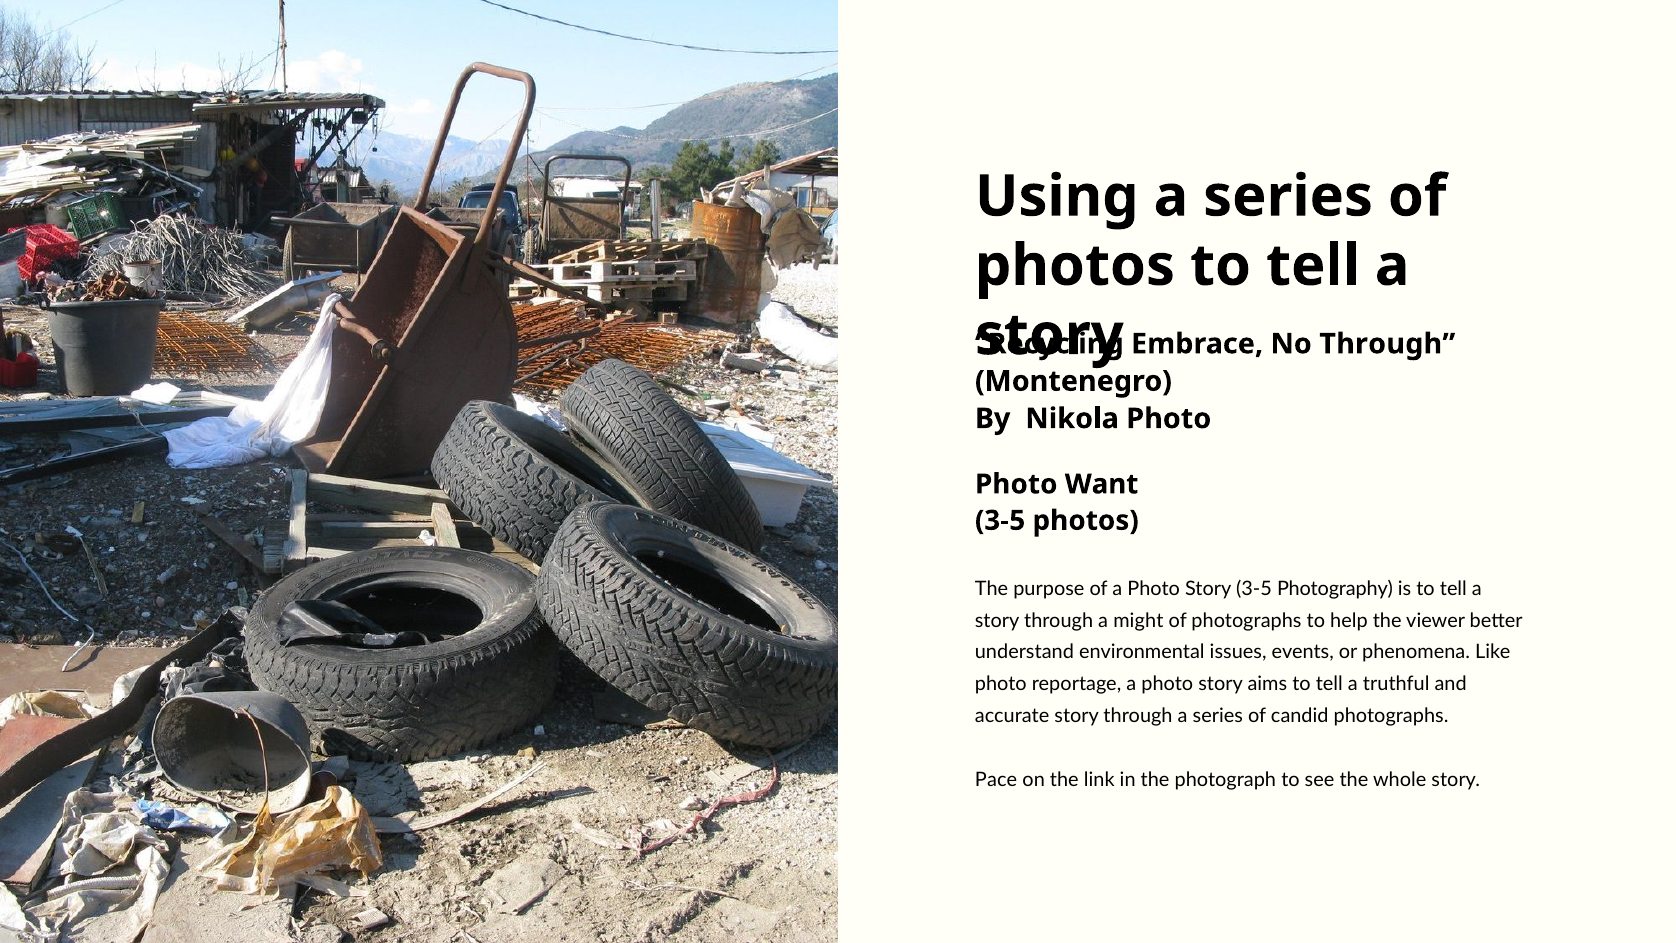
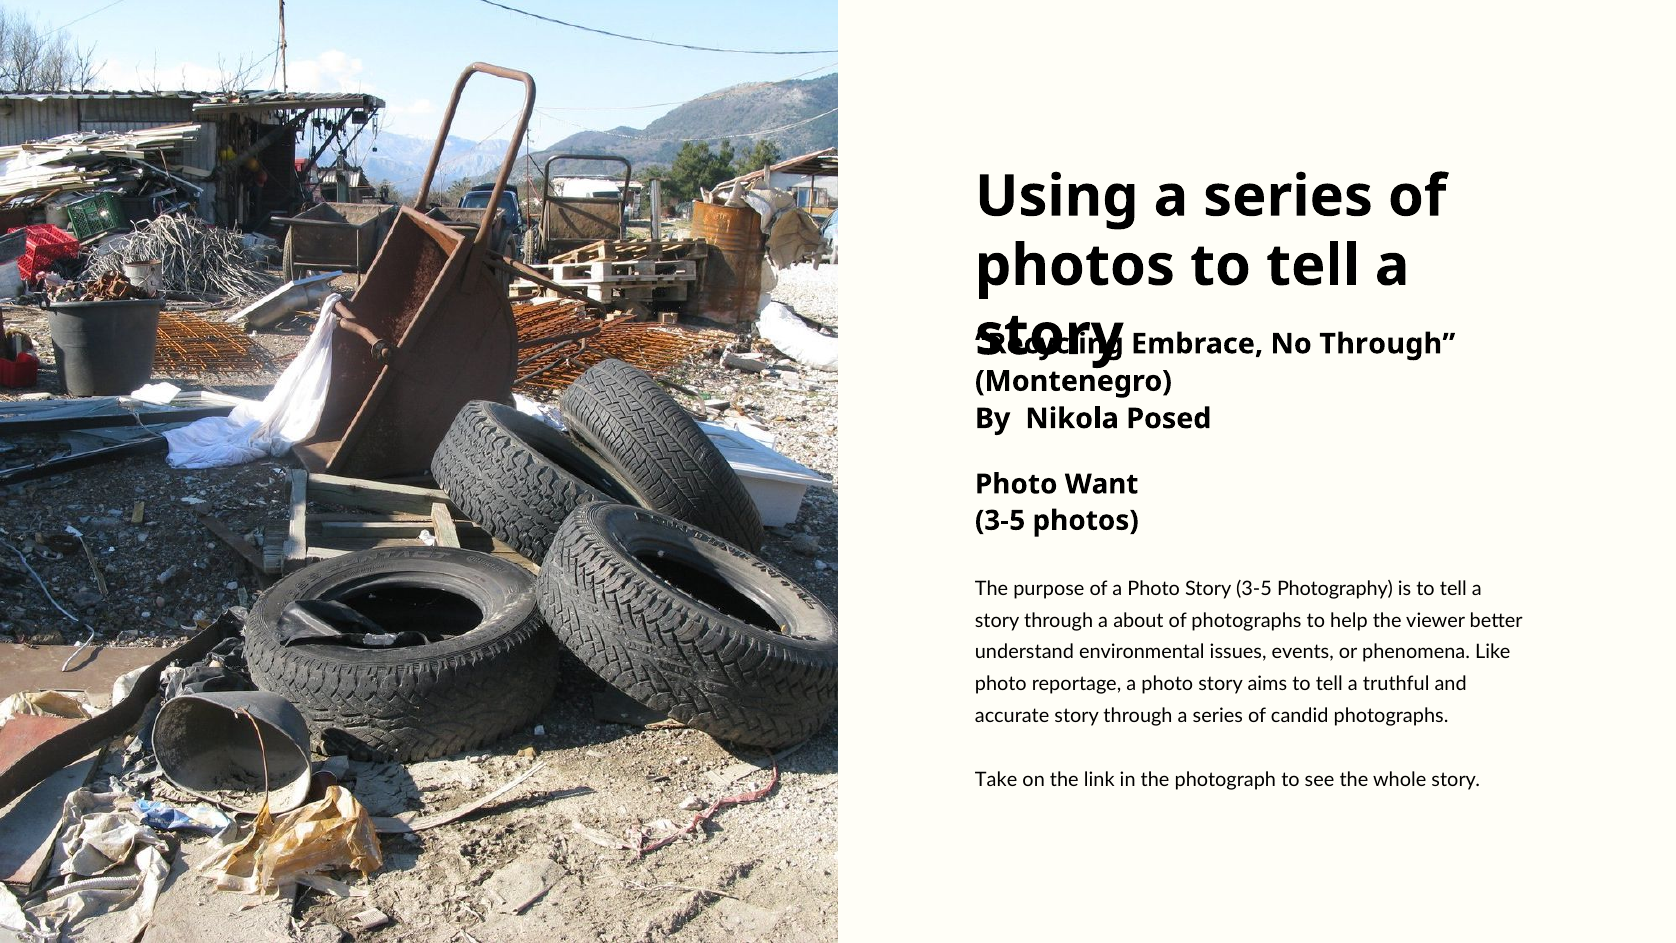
Nikola Photo: Photo -> Posed (1169, 419)
might: might -> about (1138, 620)
Pace: Pace -> Take (996, 780)
